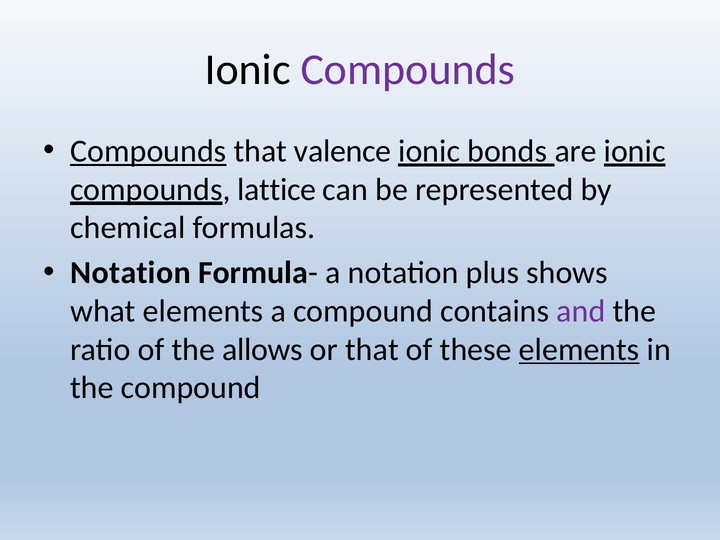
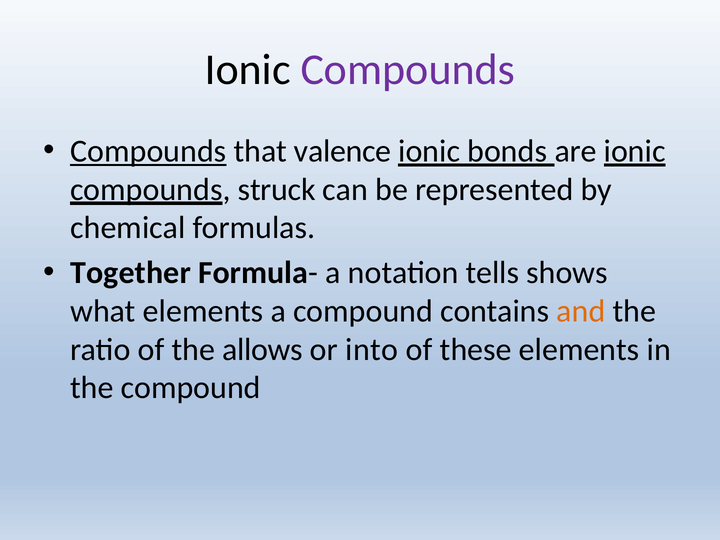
lattice: lattice -> struck (277, 189)
Notation: Notation -> Together (131, 273)
plus: plus -> tells (493, 273)
and colour: purple -> orange (581, 311)
or that: that -> into (372, 349)
elements underline: present -> none (579, 349)
